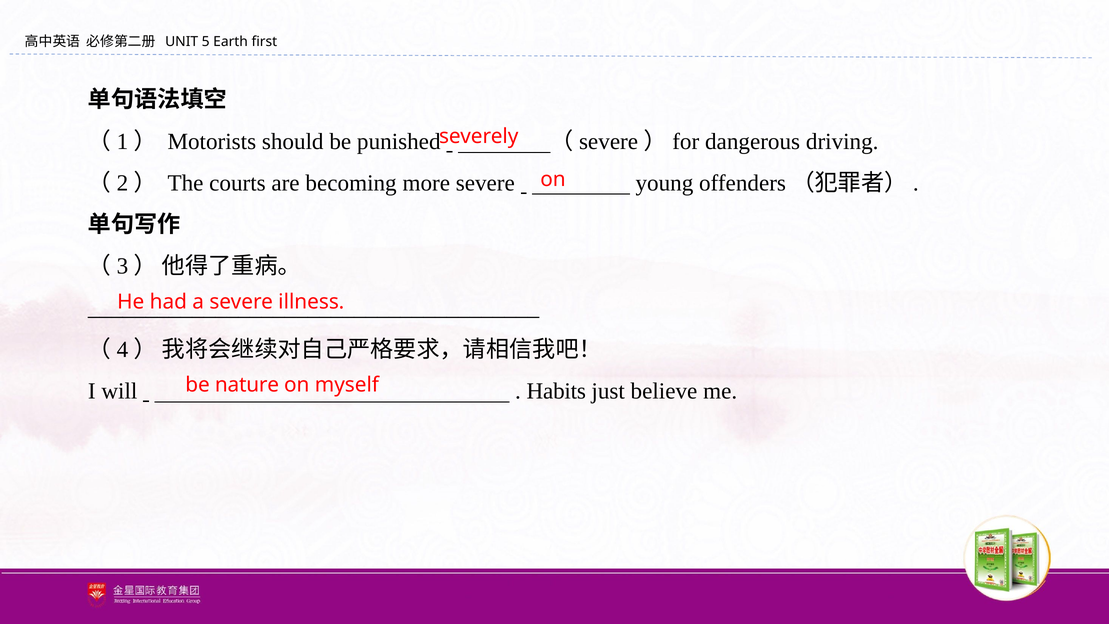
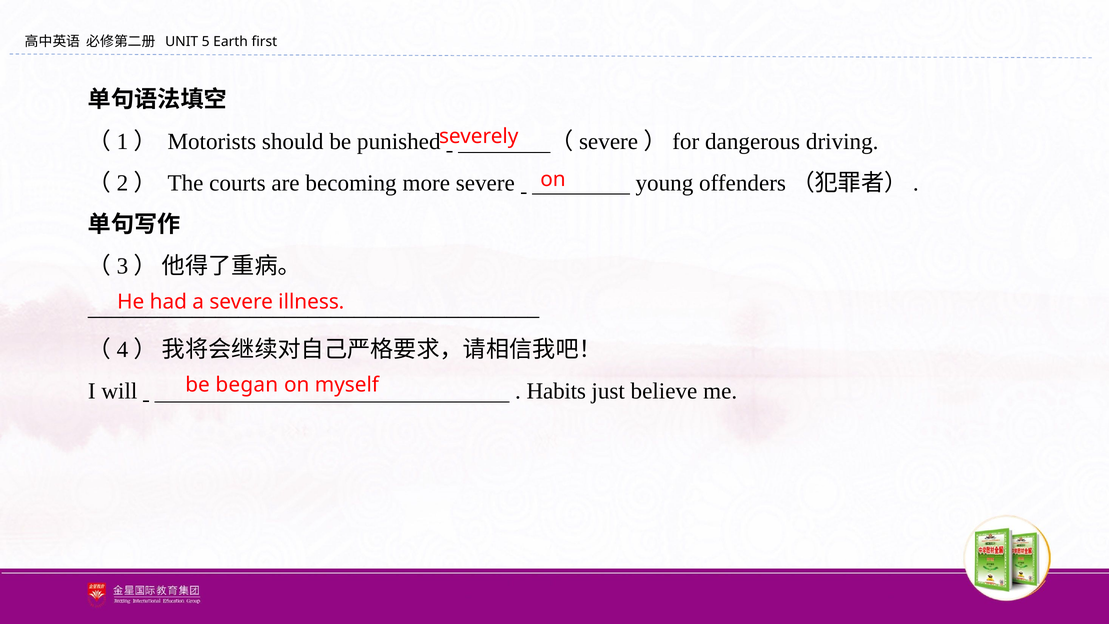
nature: nature -> began (247, 385)
